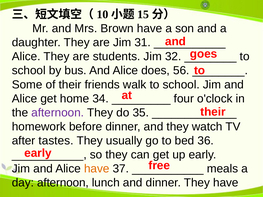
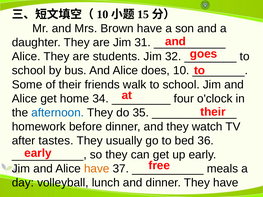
does 56: 56 -> 10 (181, 71)
afternoon colour: purple -> blue (58, 113)
day afternoon: afternoon -> volleyball (63, 183)
